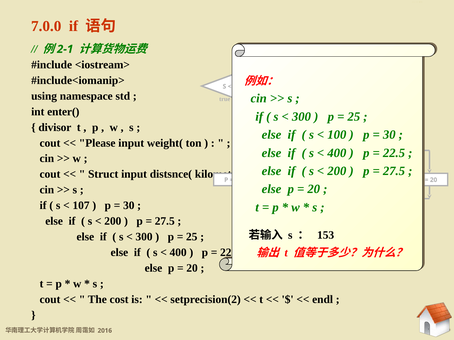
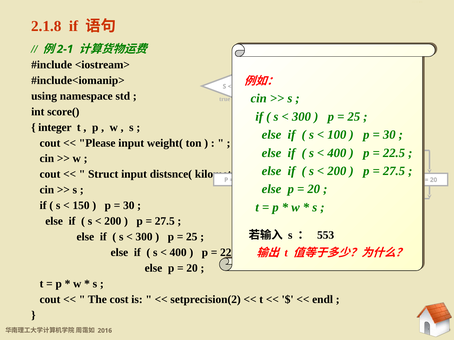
7.0.0: 7.0.0 -> 2.1.8 (46, 26)
enter(: enter( -> score( (63, 112)
divisor: divisor -> integer (55, 128)
107: 107 -> 150 (81, 206)
153: 153 -> 553 (326, 235)
